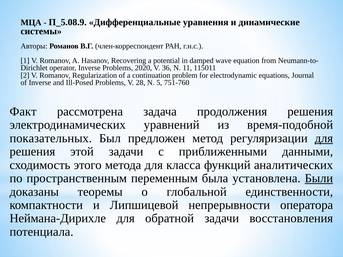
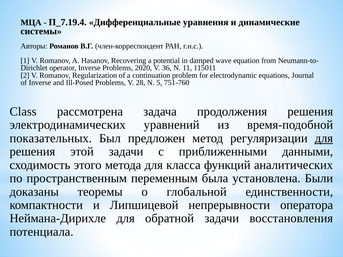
П_5.08.9: П_5.08.9 -> П_7.19.4 (68, 22)
Факт: Факт -> Class (23, 112)
Были underline: present -> none (319, 179)
